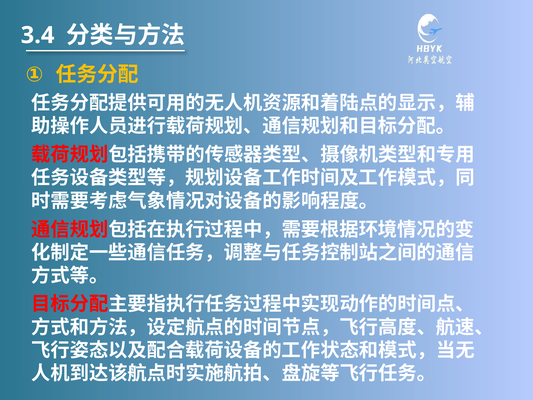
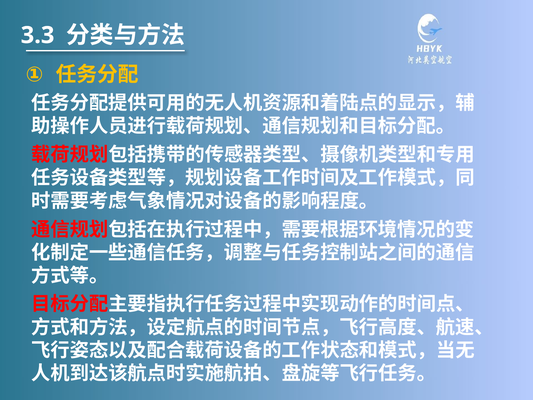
3.4: 3.4 -> 3.3 (38, 35)
